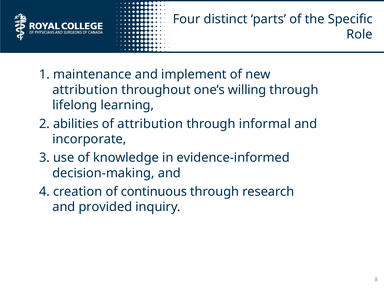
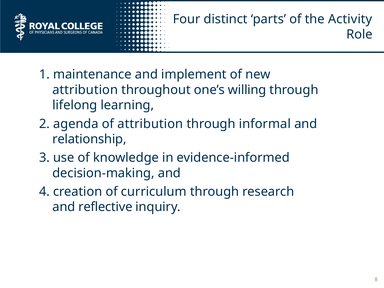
Specific: Specific -> Activity (350, 19)
abilities: abilities -> agenda (76, 124)
incorporate: incorporate -> relationship (89, 139)
continuous: continuous -> curriculum (154, 192)
provided: provided -> reflective (105, 207)
